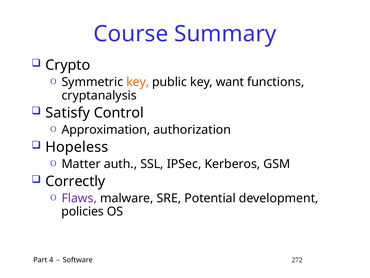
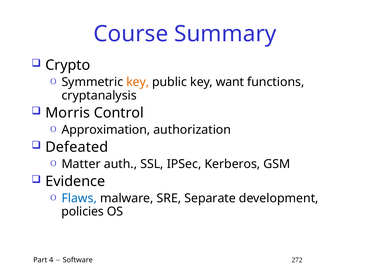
Satisfy: Satisfy -> Morris (68, 113)
Hopeless: Hopeless -> Defeated (77, 147)
Correctly: Correctly -> Evidence (75, 181)
Flaws colour: purple -> blue (79, 198)
Potential: Potential -> Separate (210, 198)
